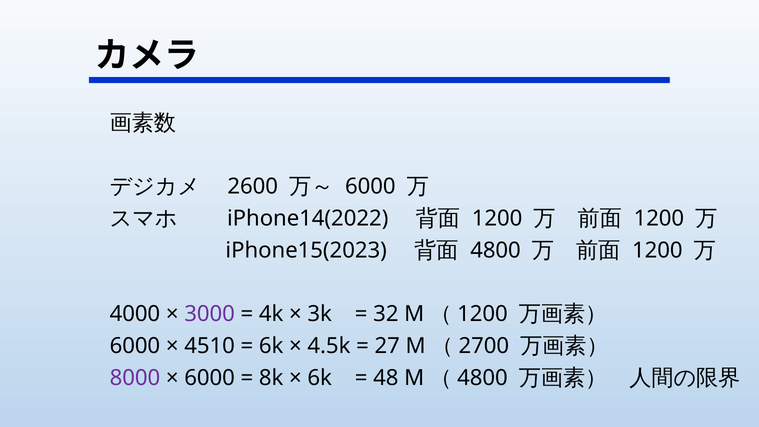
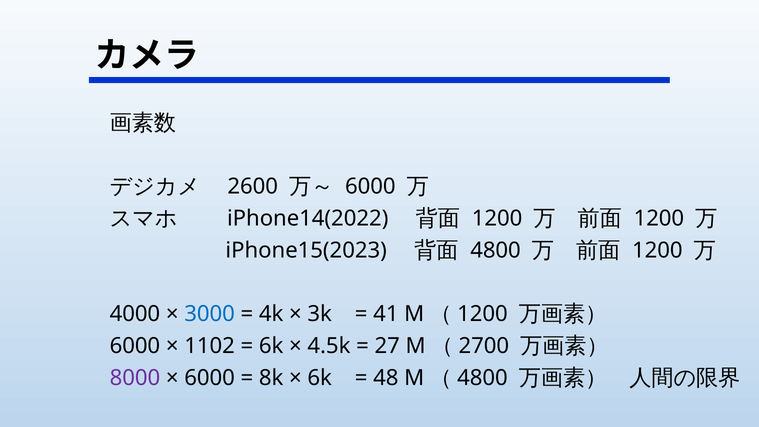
3000 colour: purple -> blue (210, 314)
32: 32 -> 41 (386, 314)
4510: 4510 -> 1102 (210, 346)
